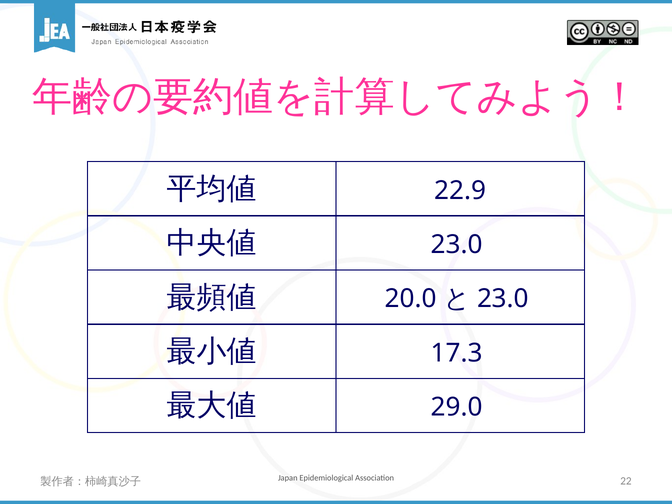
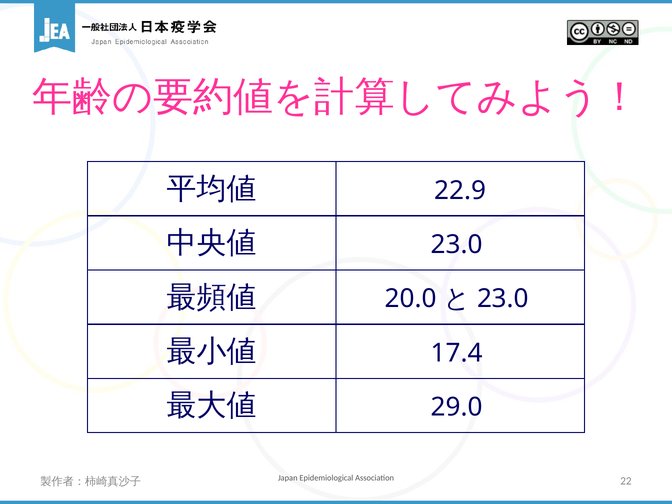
17.3: 17.3 -> 17.4 (457, 353)
